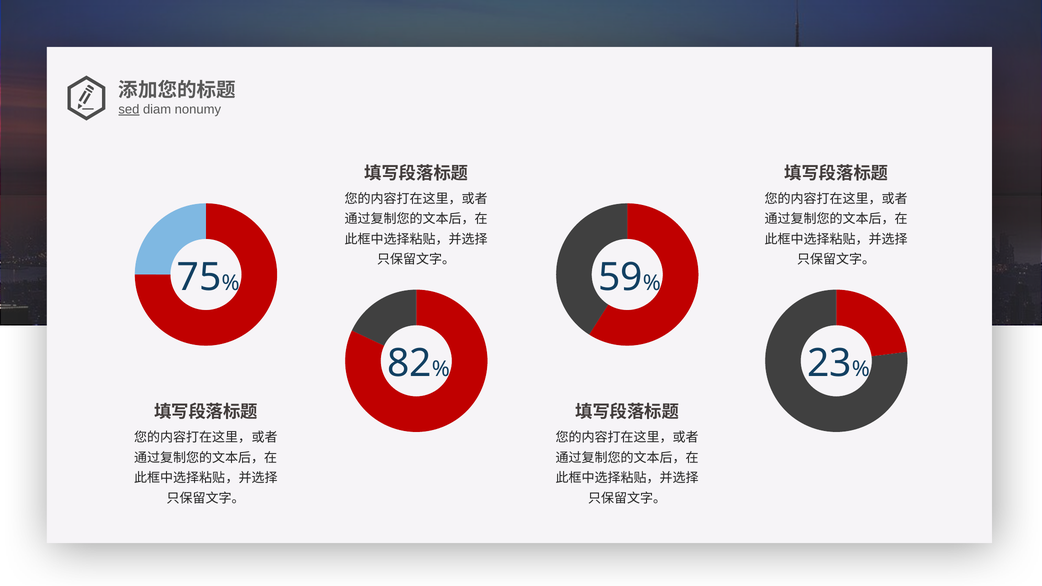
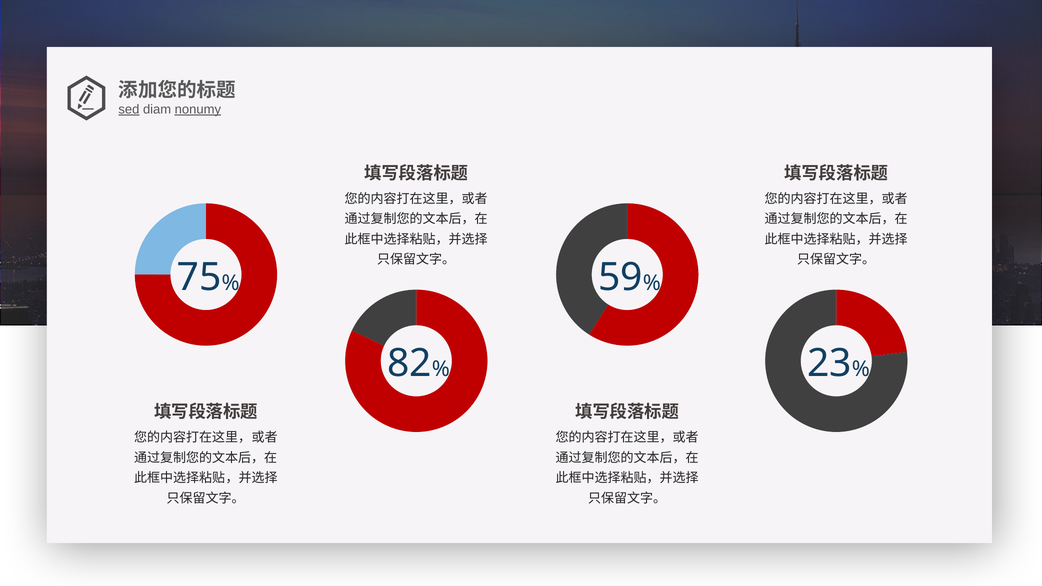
nonumy underline: none -> present (198, 109)
